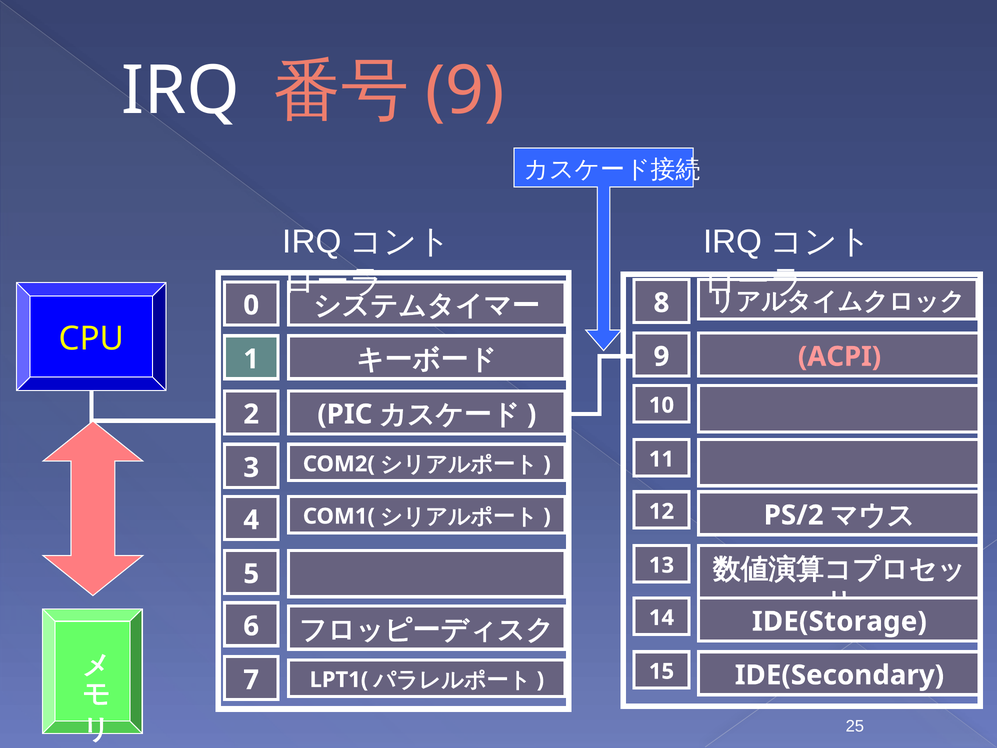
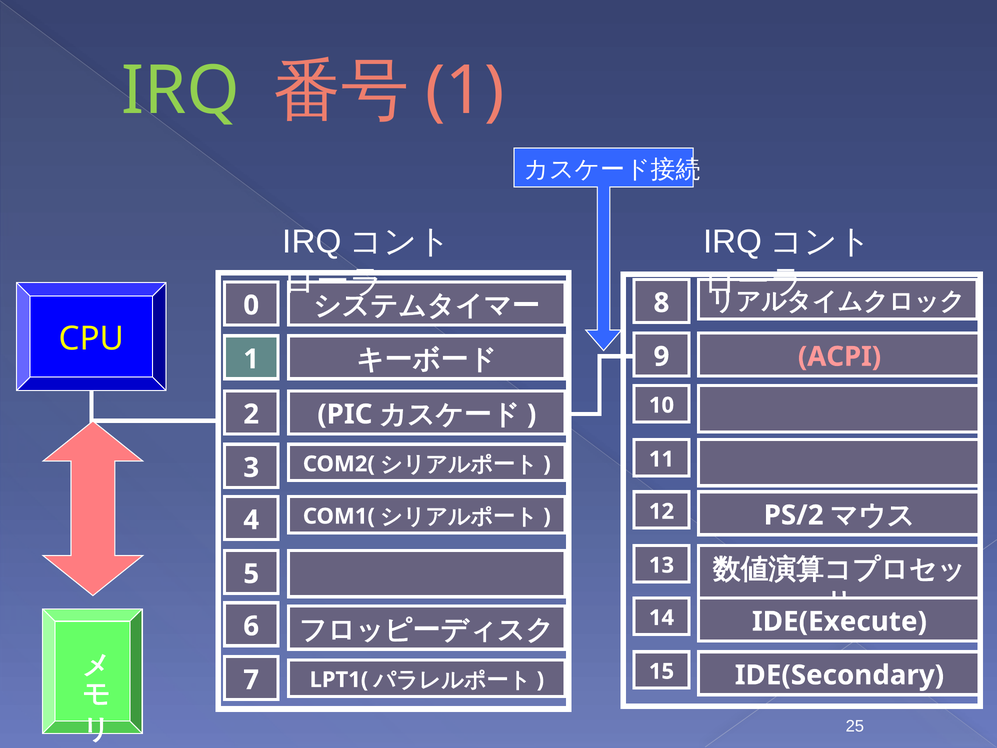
IRQ colour: white -> light green (181, 91)
9: 9 -> 1 (465, 91)
IDE(Storage: IDE(Storage -> IDE(Execute (839, 621)
